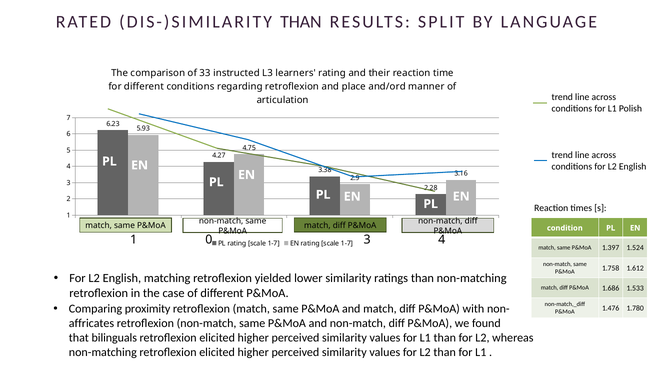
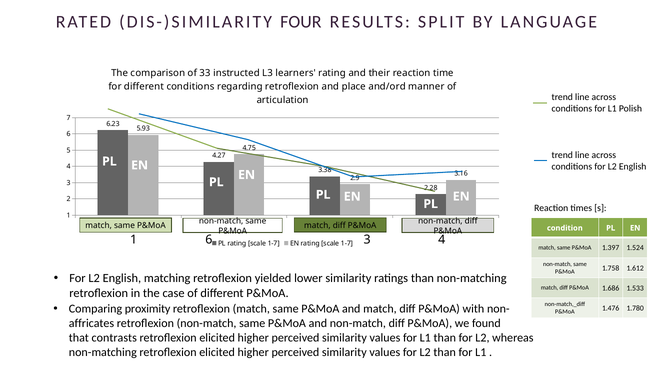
DIS-)SIMILARITY THAN: THAN -> FOUR (301, 22)
1 0: 0 -> 6 (209, 240)
bilinguals: bilinguals -> contrasts (114, 338)
